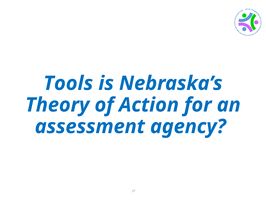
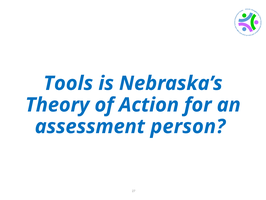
agency: agency -> person (188, 126)
